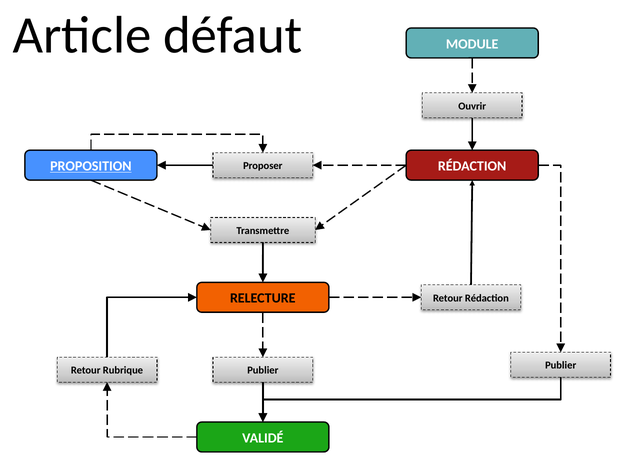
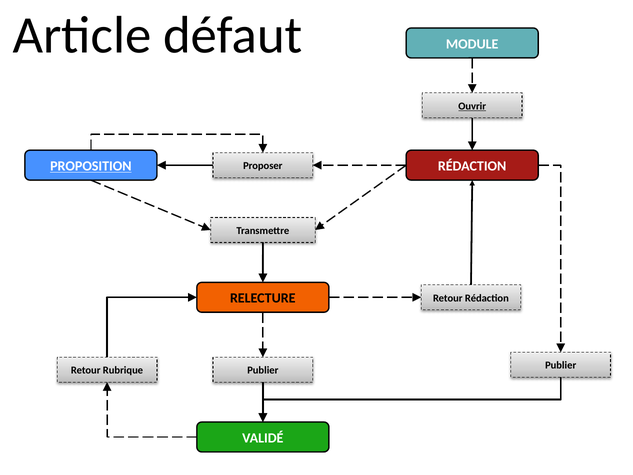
Ouvrir underline: none -> present (472, 106)
